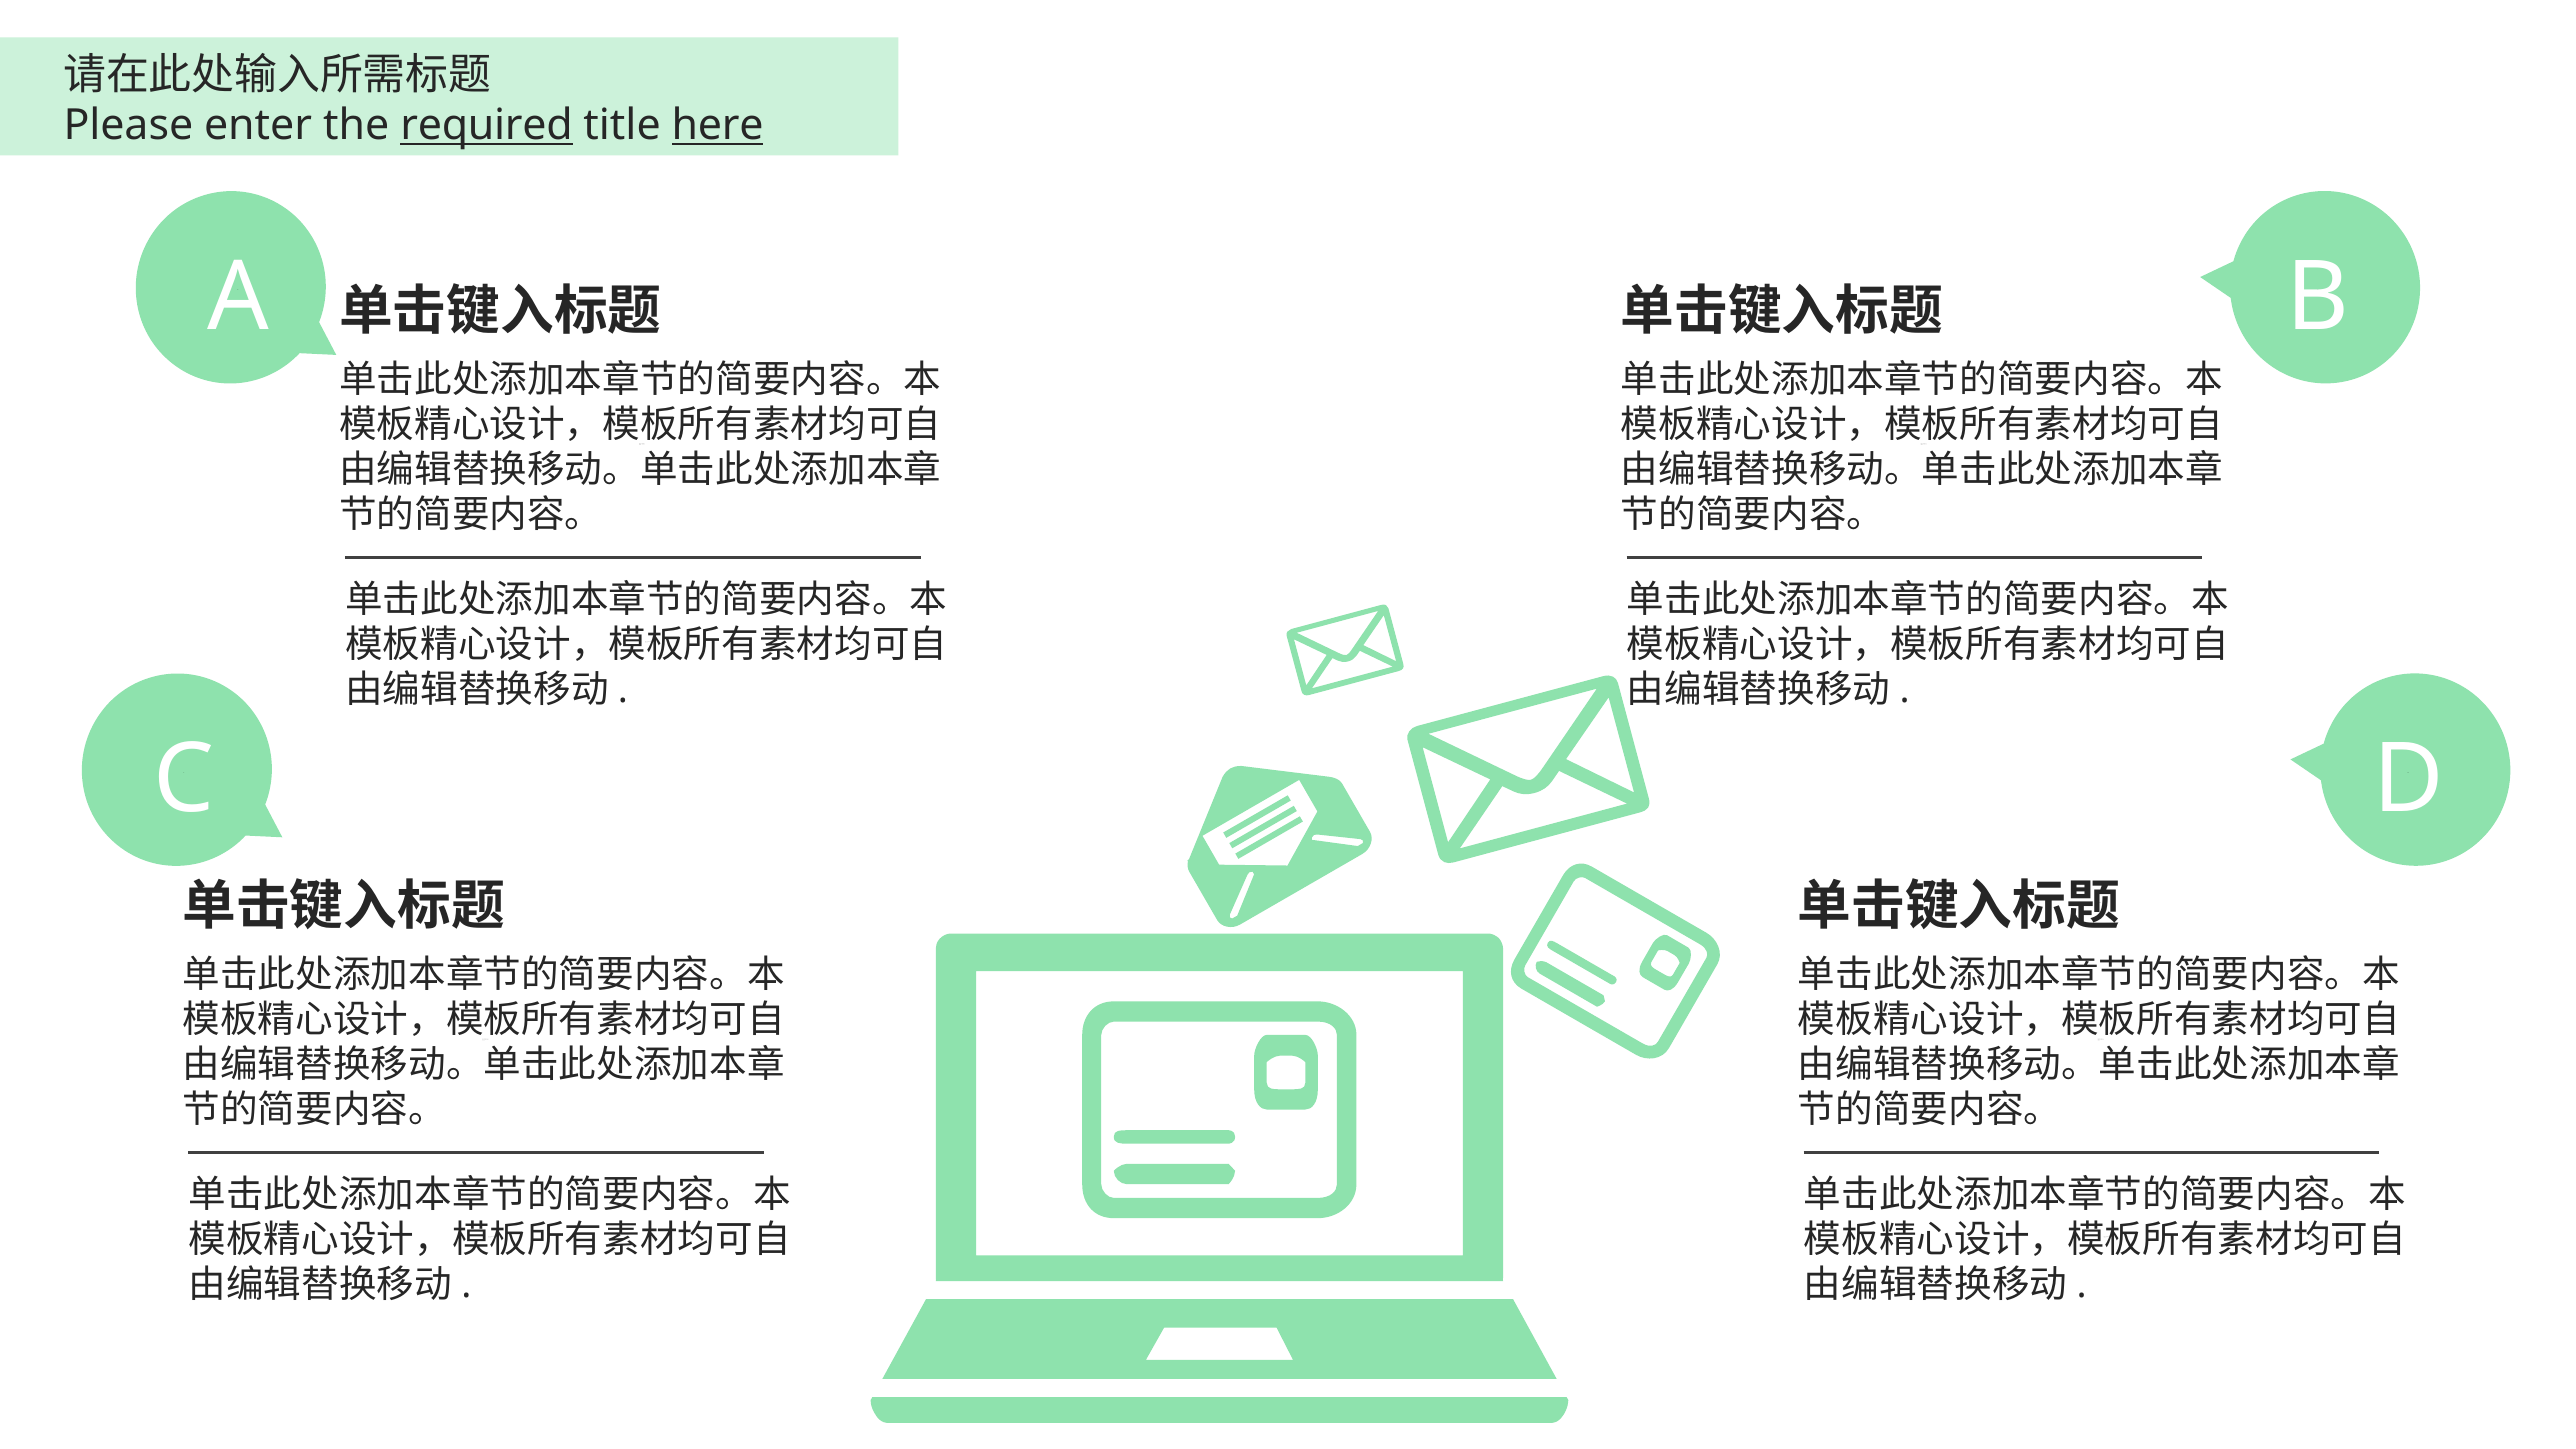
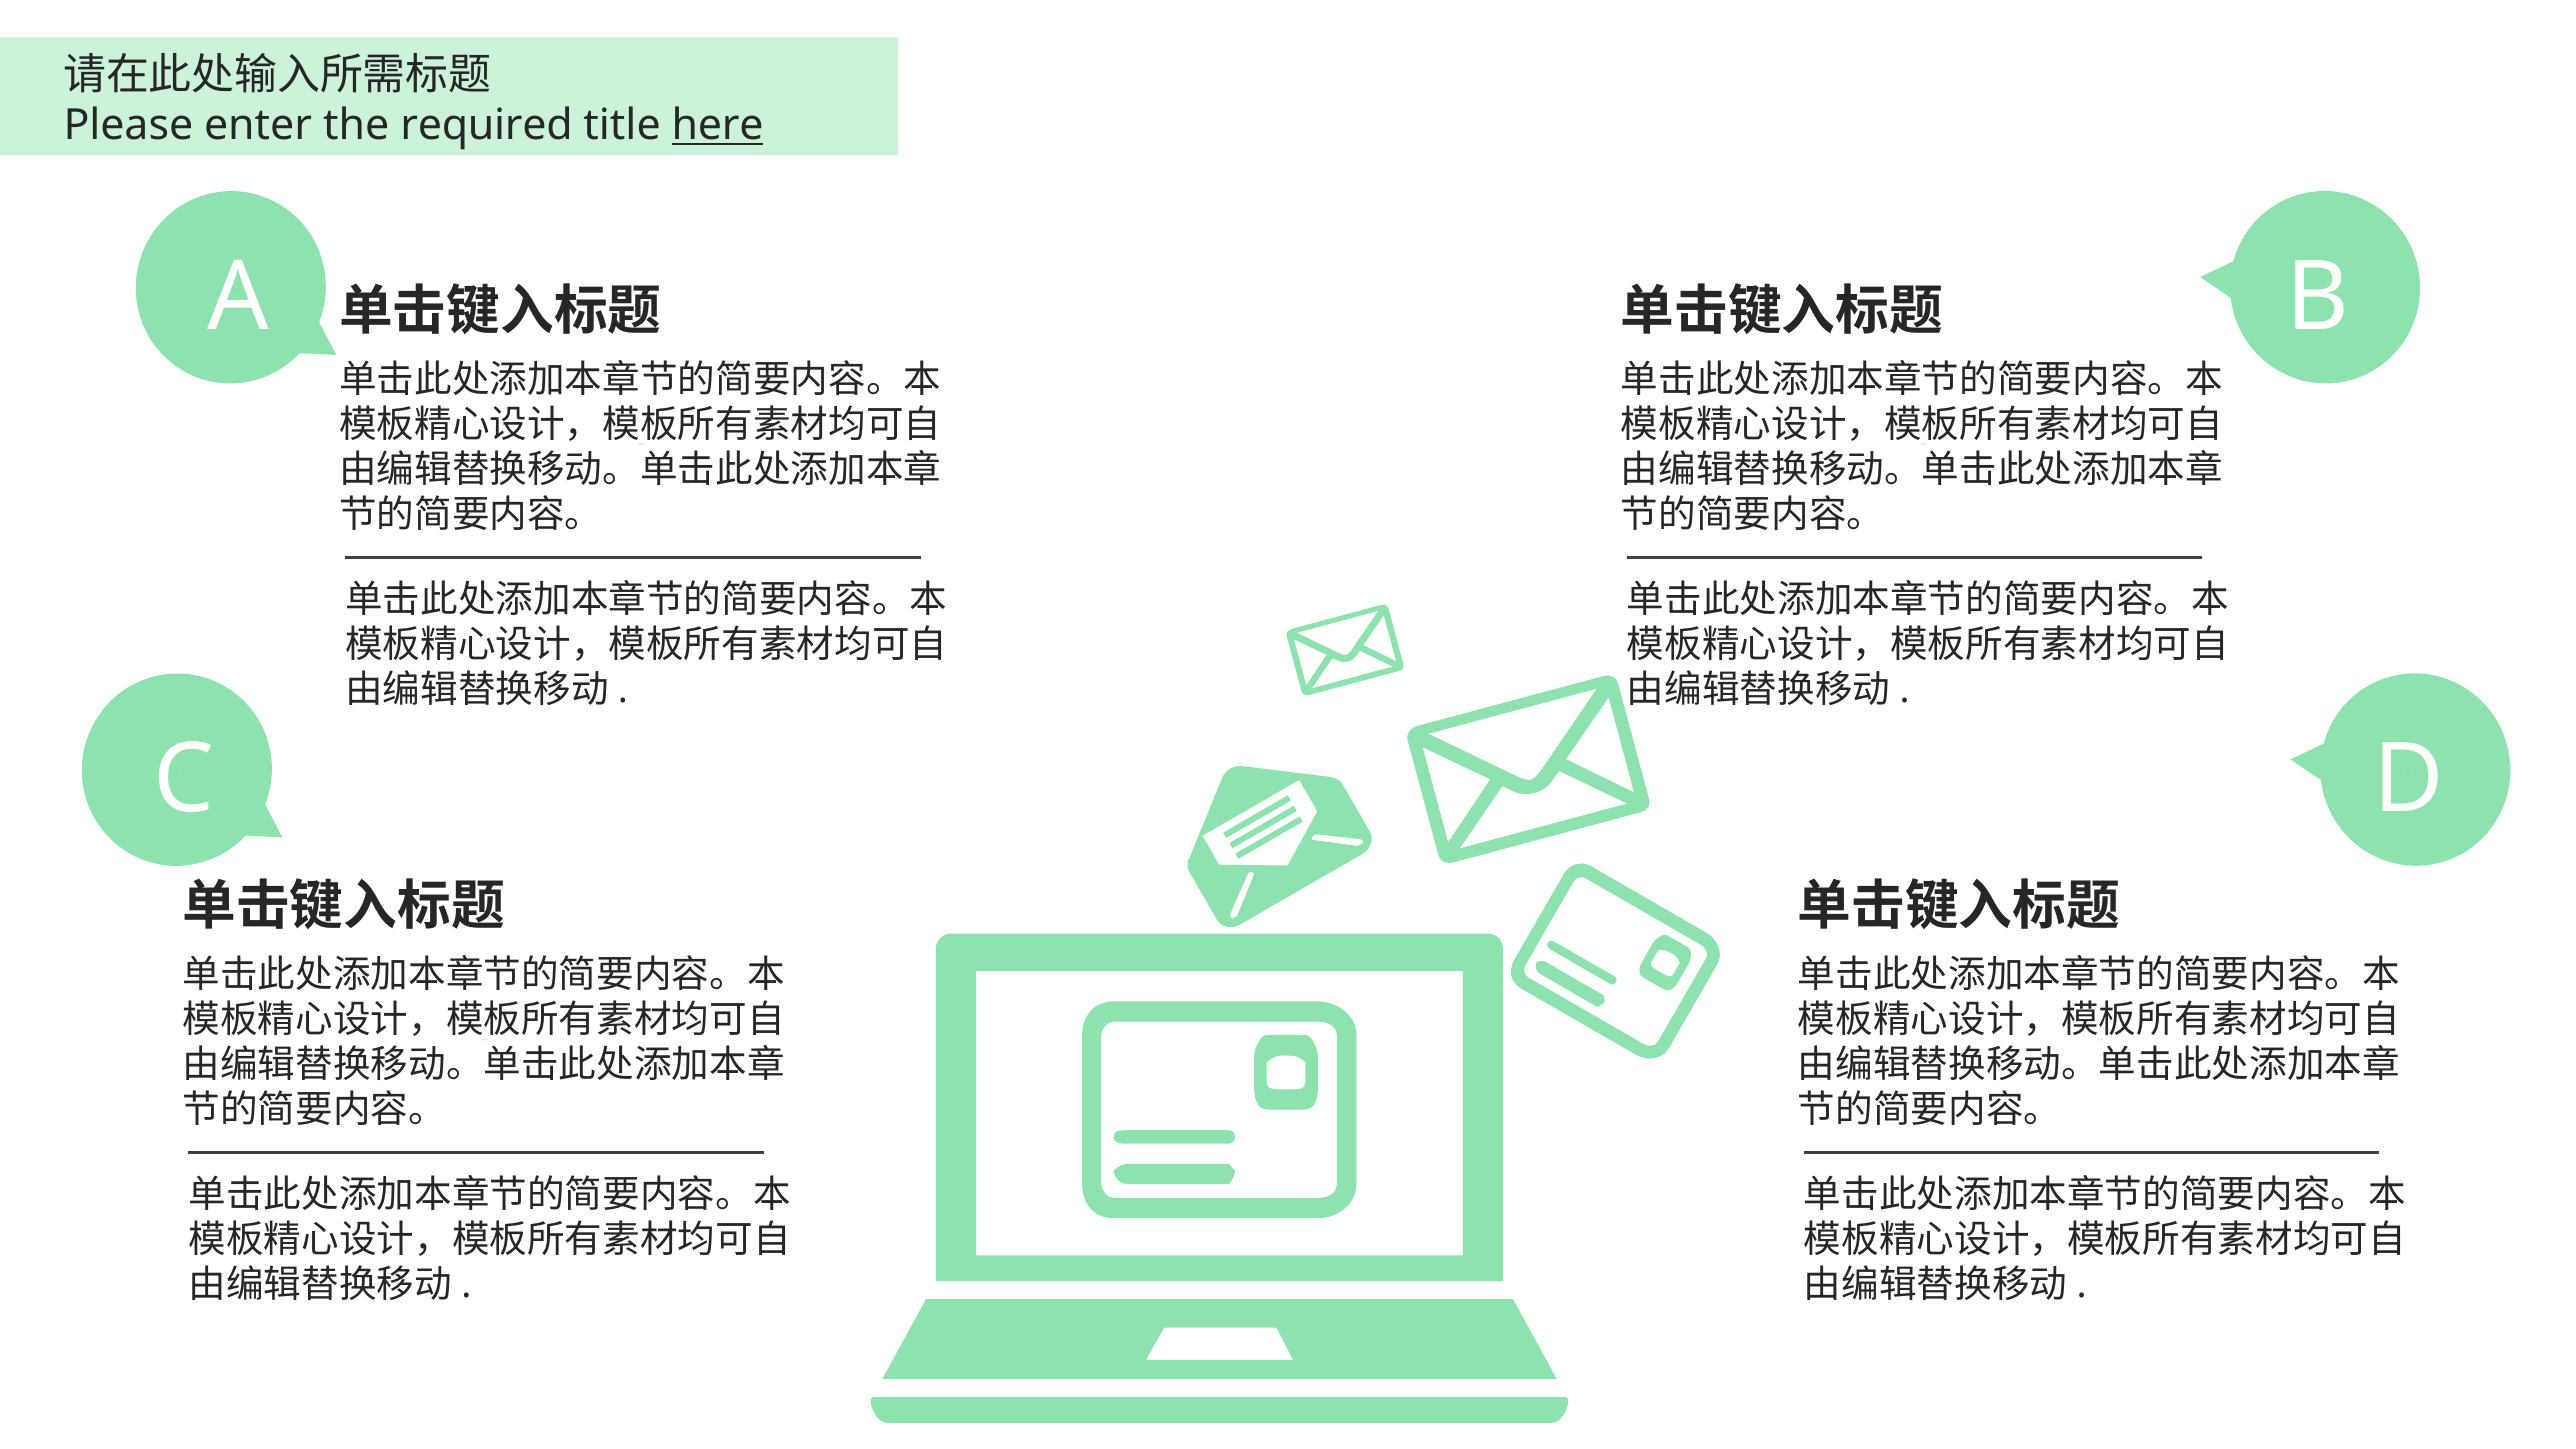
required underline: present -> none (487, 126)
